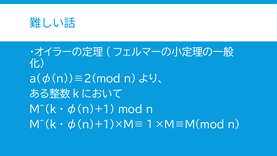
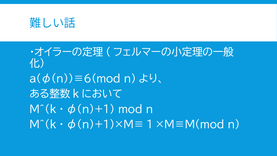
a(φ(n))≡2(mod: a(φ(n))≡2(mod -> a(φ(n))≡6(mod (75, 79)
